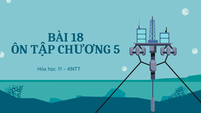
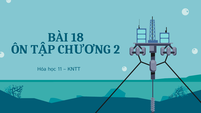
5: 5 -> 2 (117, 49)
